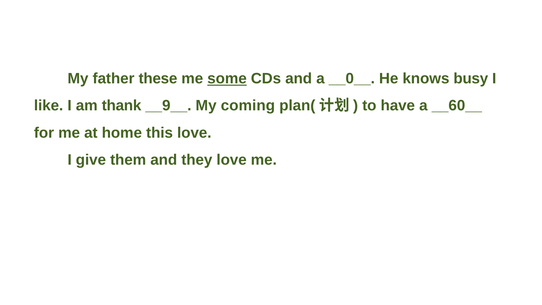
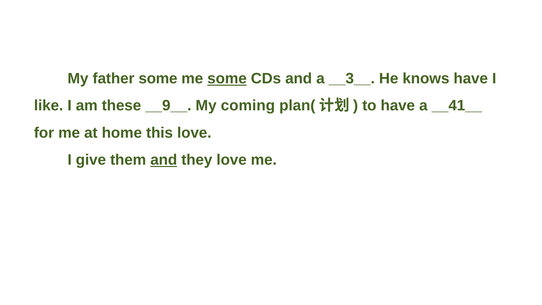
father these: these -> some (158, 79)
__0__: __0__ -> __3__ (352, 79)
knows busy: busy -> have (471, 79)
thank: thank -> these (121, 106)
__60__: __60__ -> __41__ (457, 106)
and underline: none -> present (164, 160)
